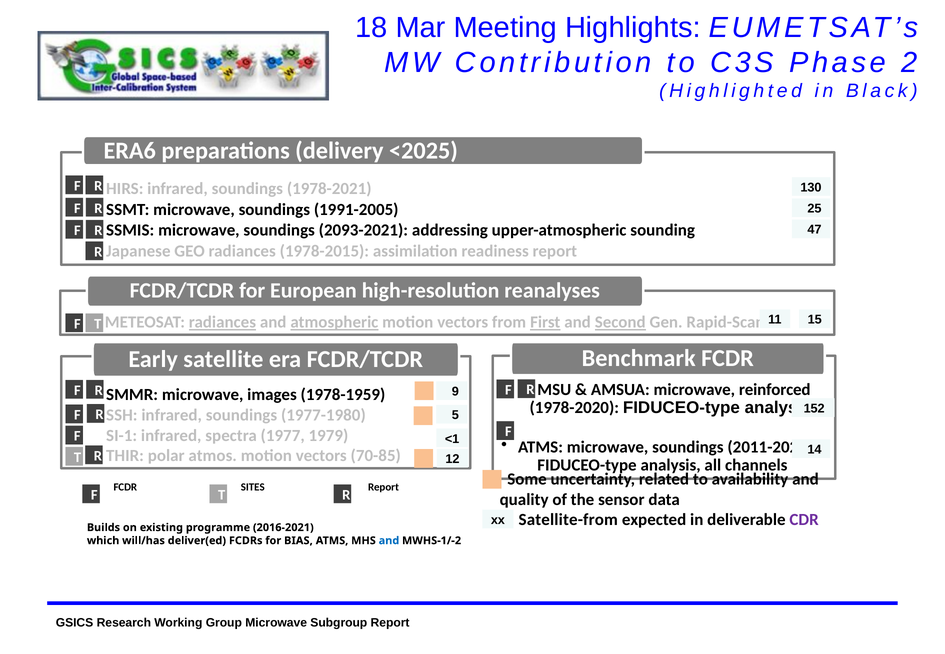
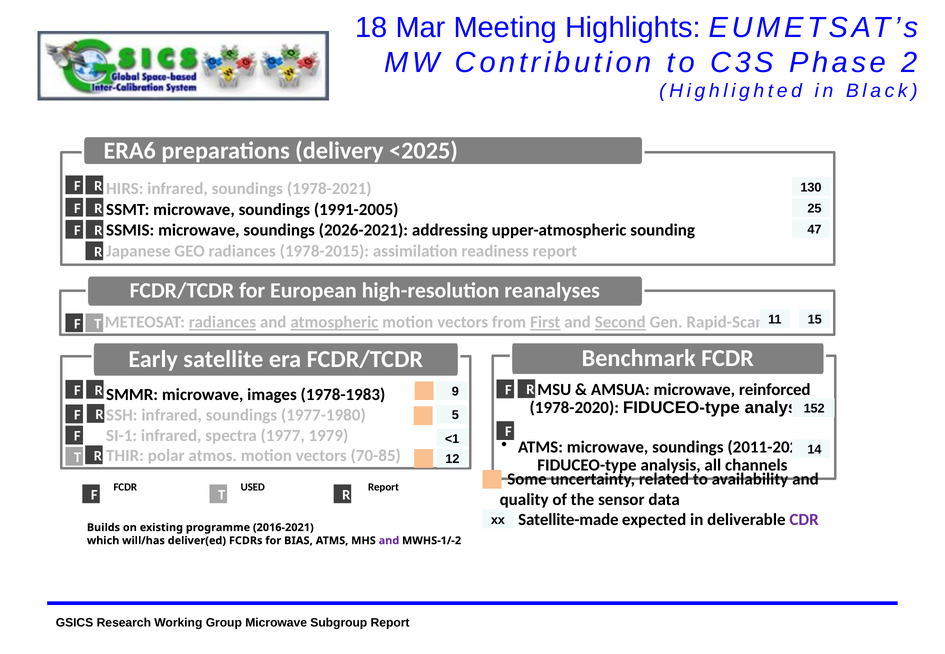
2093-2021: 2093-2021 -> 2026-2021 (363, 230)
1978-1959: 1978-1959 -> 1978-1983 (343, 395)
SITES: SITES -> USED (253, 487)
Satellite-from: Satellite-from -> Satellite-made (568, 520)
and colour: blue -> purple (389, 541)
